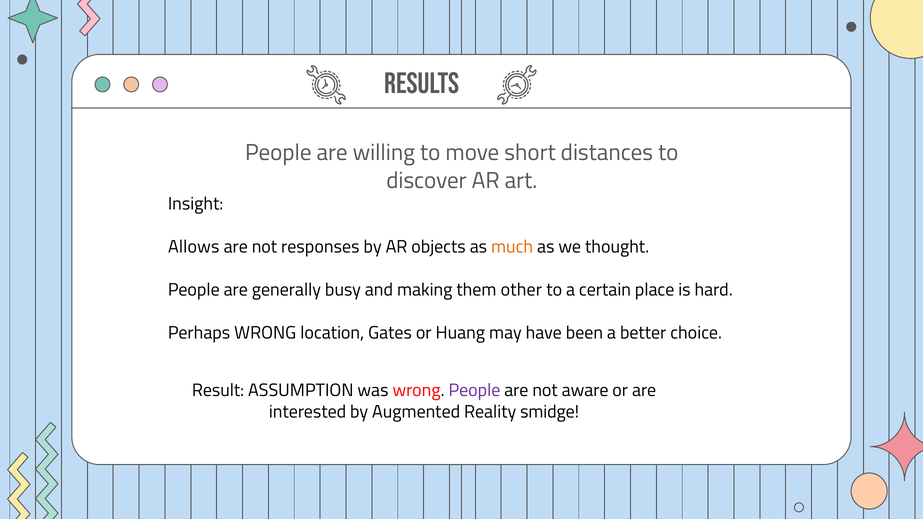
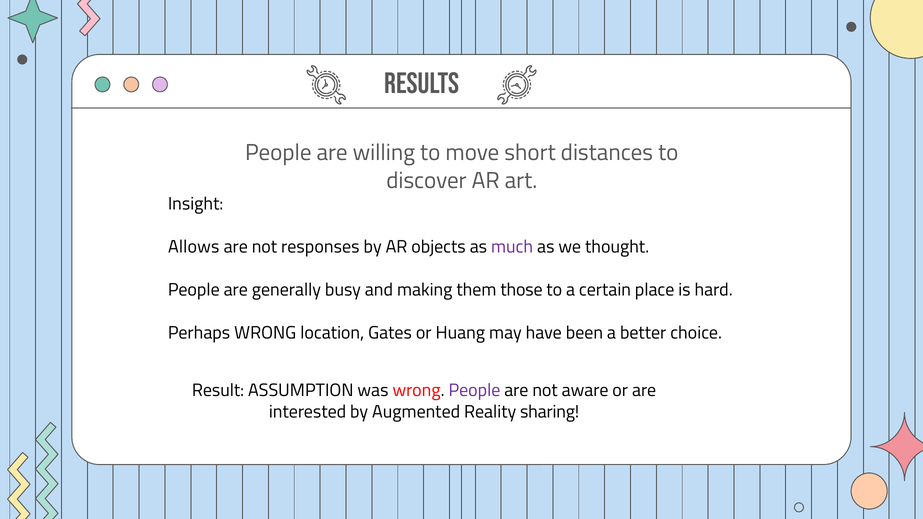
much colour: orange -> purple (512, 247)
other: other -> those (522, 290)
smidge: smidge -> sharing (550, 412)
